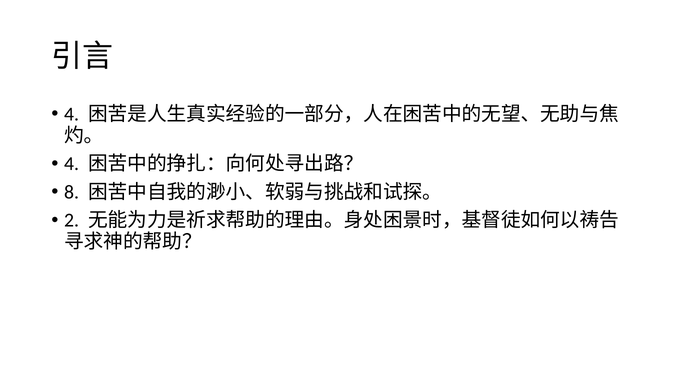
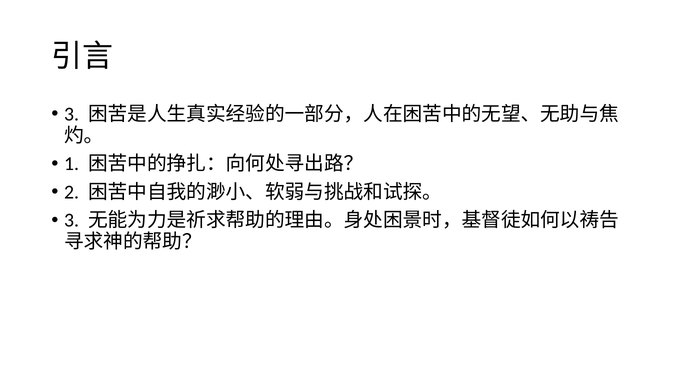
4: 4 -> 3 (72, 114)
4: 4 -> 1 (72, 164)
8: 8 -> 2 (72, 192)
2: 2 -> 3 (72, 220)
